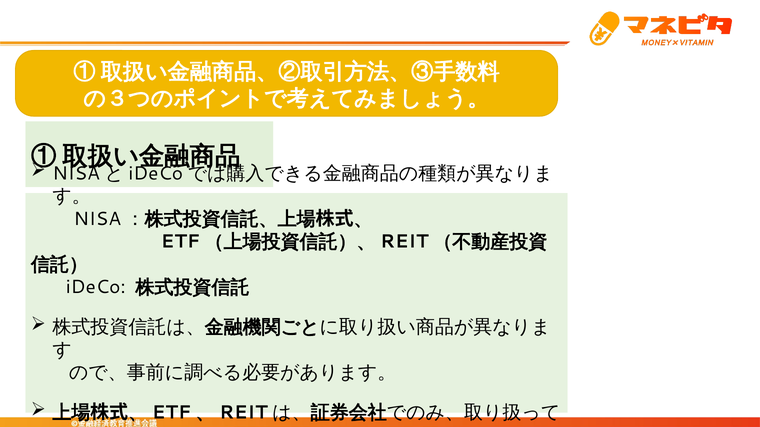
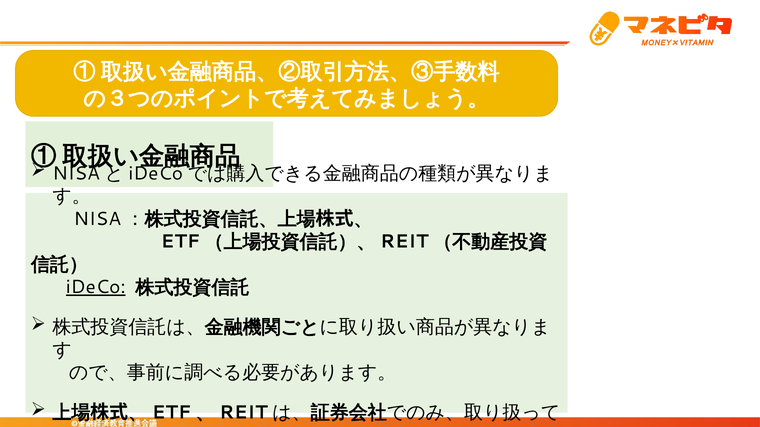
iDeCo underline: none -> present (96, 287)
